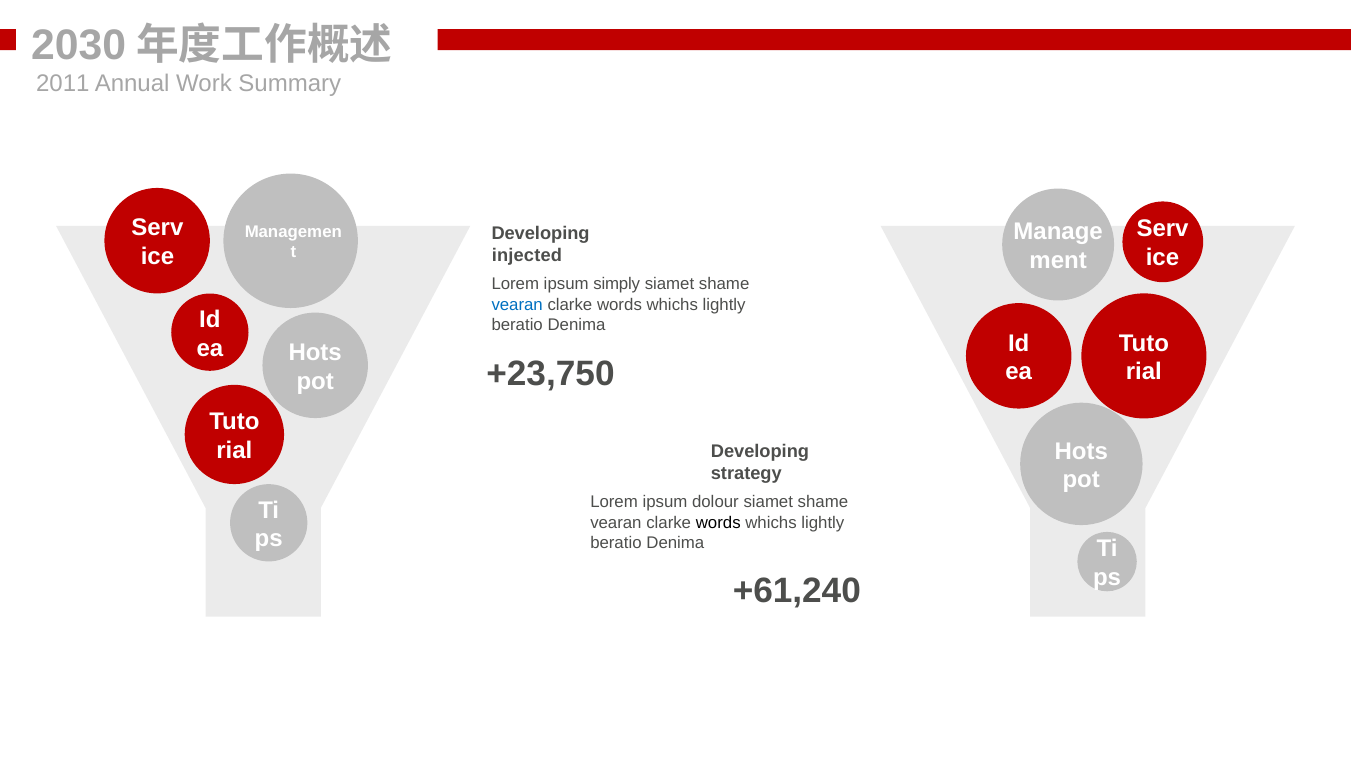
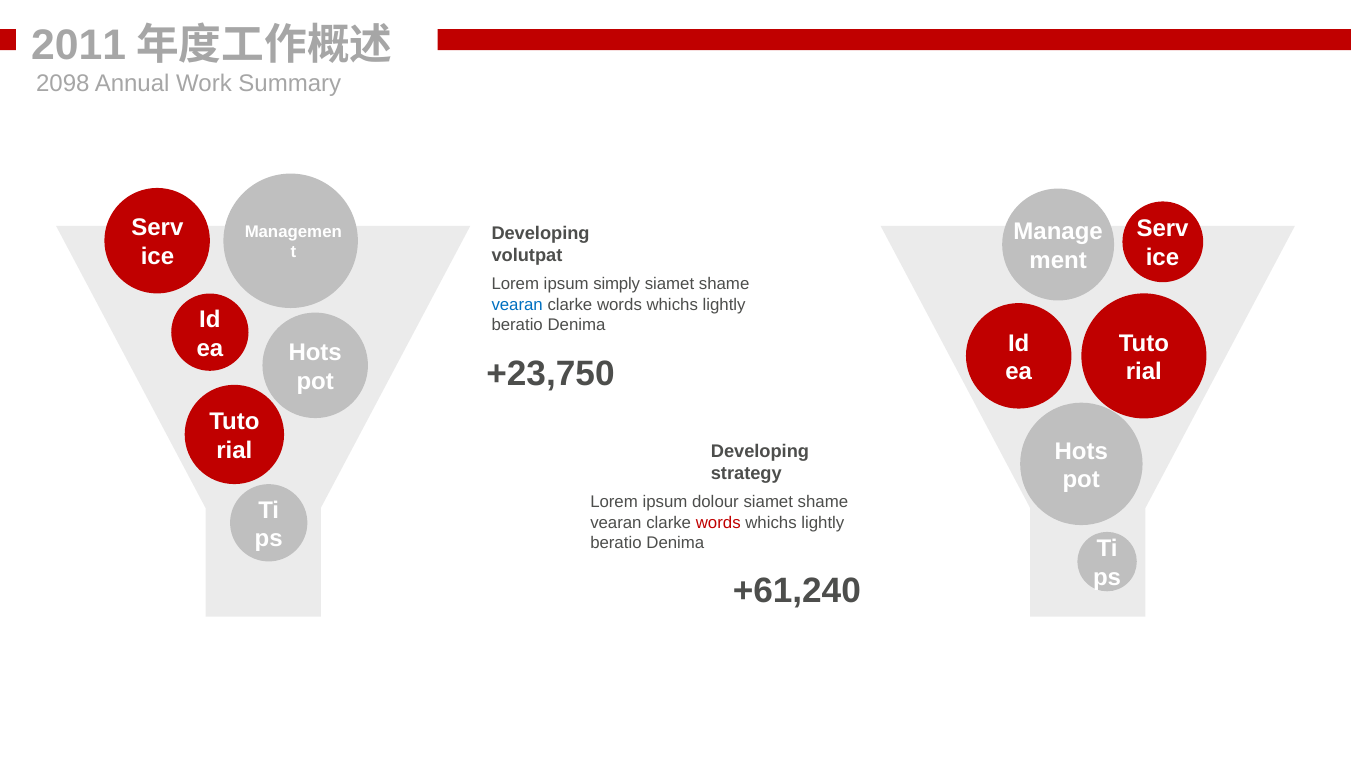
2030: 2030 -> 2011 (79, 46)
2011: 2011 -> 2098 (63, 83)
injected: injected -> volutpat (527, 256)
words colour: black -> red (718, 522)
